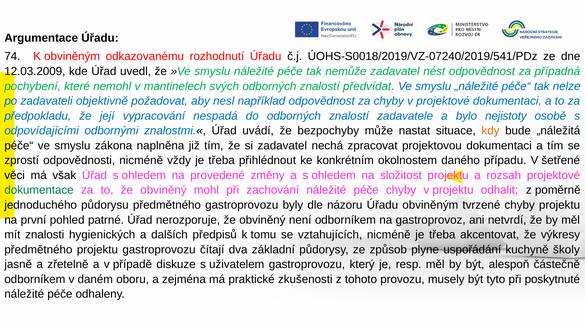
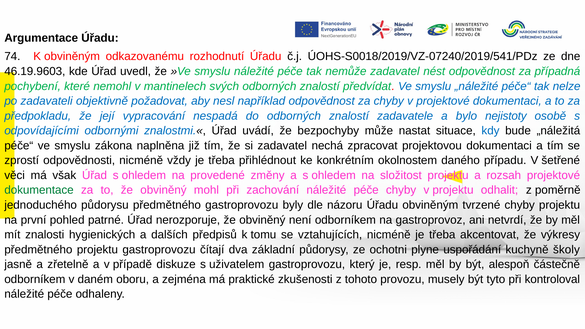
12.03.2009: 12.03.2009 -> 46.19.9603 (35, 71)
kdy colour: orange -> blue (490, 131)
způsob: způsob -> ochotni (388, 250)
poskytnuté: poskytnuté -> kontroloval (552, 279)
